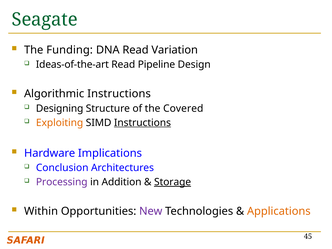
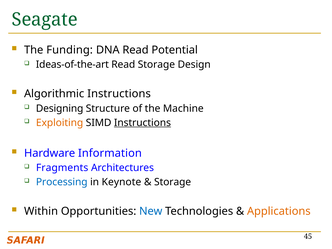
Variation: Variation -> Potential (175, 50)
Read Pipeline: Pipeline -> Storage (156, 65)
Covered: Covered -> Machine (183, 108)
Implications: Implications -> Information (110, 153)
Conclusion: Conclusion -> Fragments (62, 168)
Processing colour: purple -> blue (62, 182)
Addition: Addition -> Keynote (121, 182)
Storage underline: present -> none (173, 182)
New colour: purple -> blue (151, 211)
